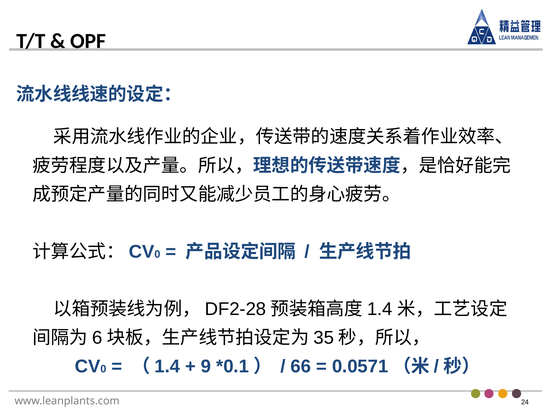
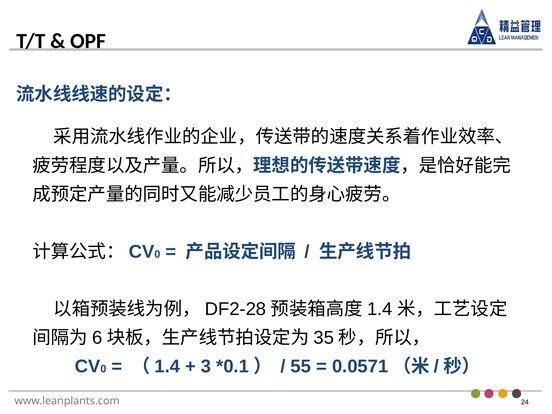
9: 9 -> 3 (206, 366)
66: 66 -> 55 (301, 366)
